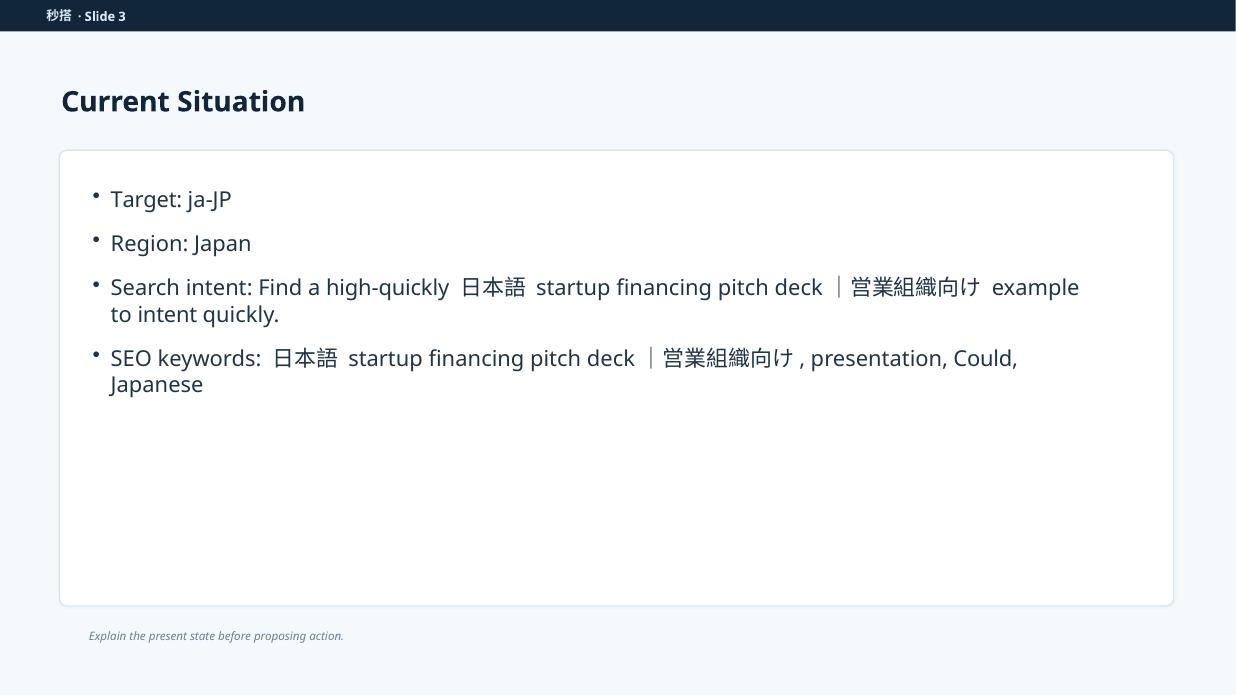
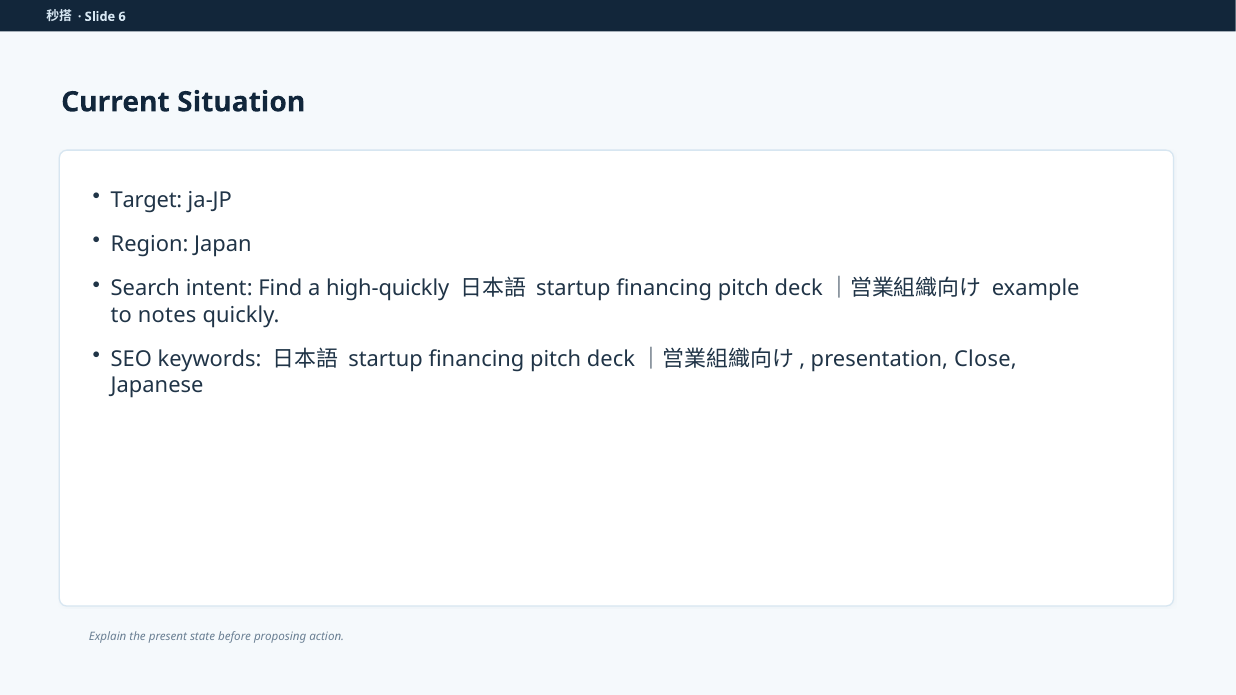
3: 3 -> 6 (122, 17)
to intent: intent -> notes (167, 315)
Could: Could -> Close (985, 359)
